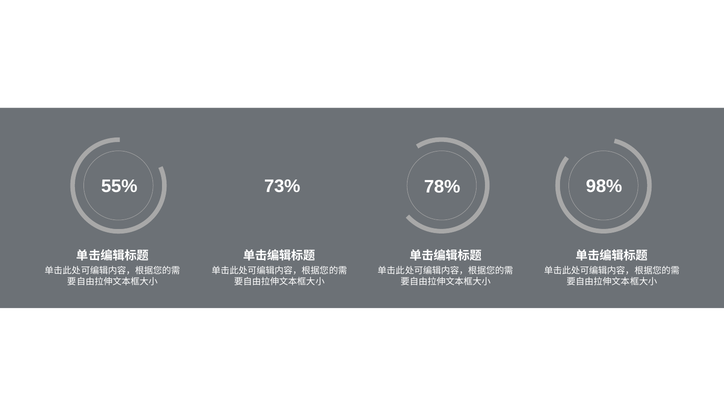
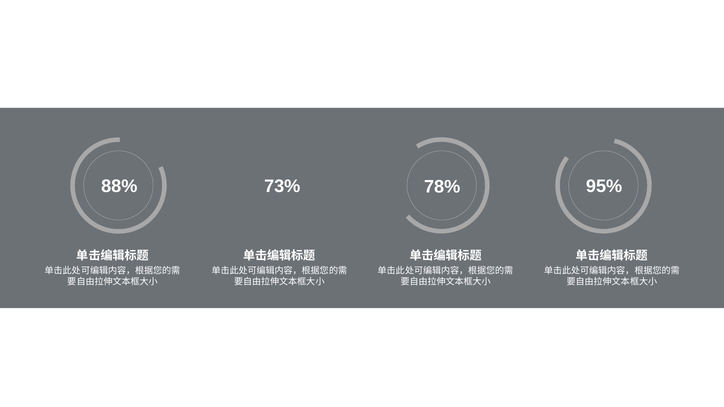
55%: 55% -> 88% (119, 187)
98%: 98% -> 95% (604, 187)
